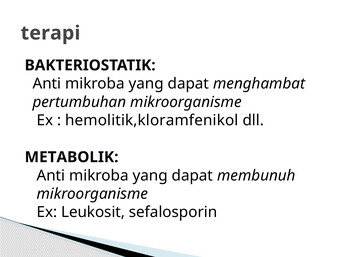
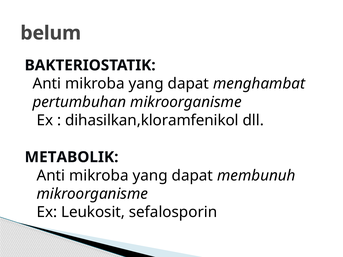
terapi: terapi -> belum (51, 33)
hemolitik,kloramfenikol: hemolitik,kloramfenikol -> dihasilkan,kloramfenikol (152, 121)
